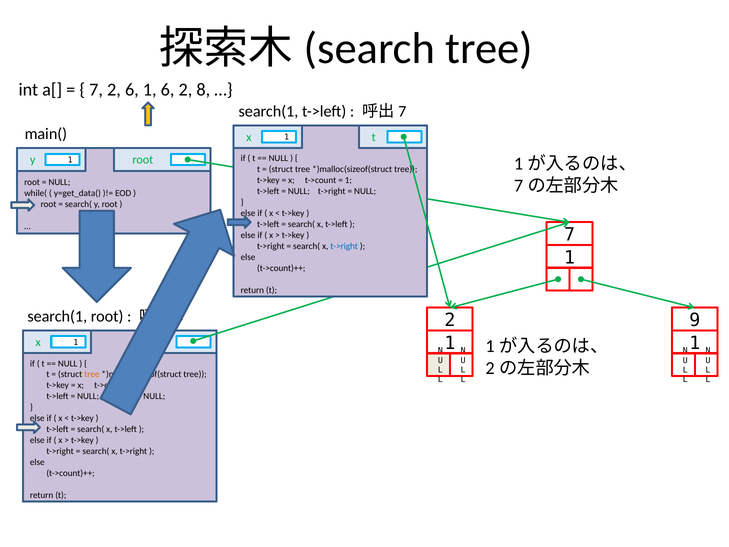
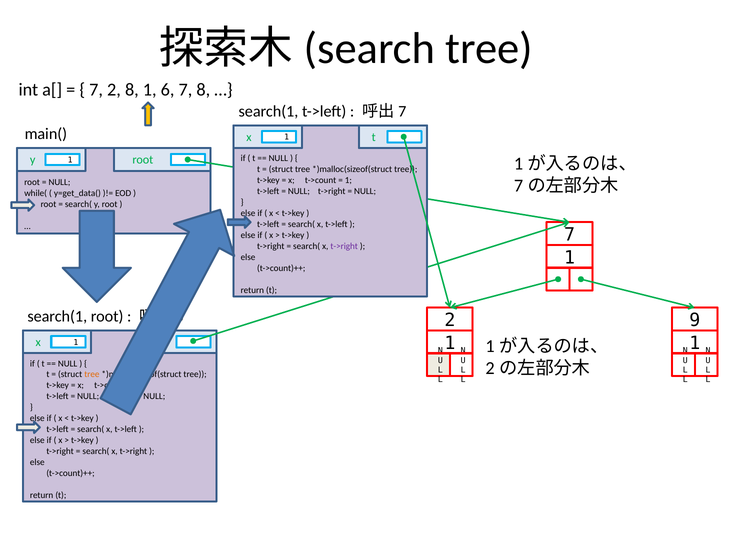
2 6: 6 -> 8 (132, 90)
6 2: 2 -> 7 (185, 90)
t->right colour: blue -> purple (344, 246)
